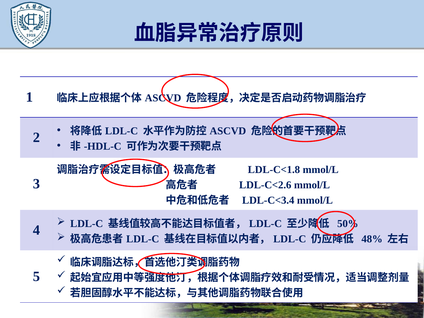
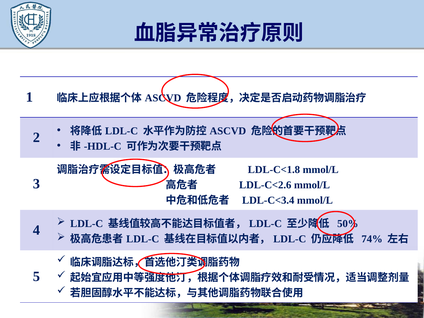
48%: 48% -> 74% (372, 239)
